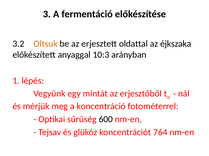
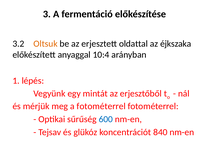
10:3: 10:3 -> 10:4 (101, 55)
a koncentráció: koncentráció -> fotométerrel (101, 107)
600 colour: black -> blue (106, 120)
764: 764 -> 840 (160, 133)
